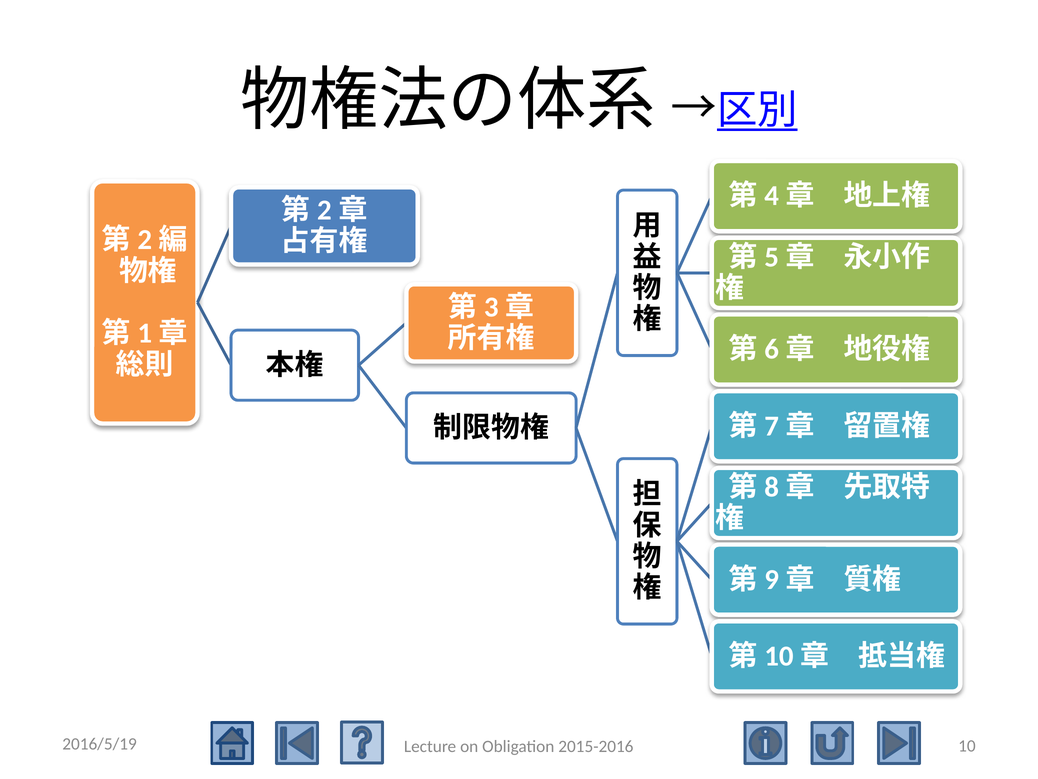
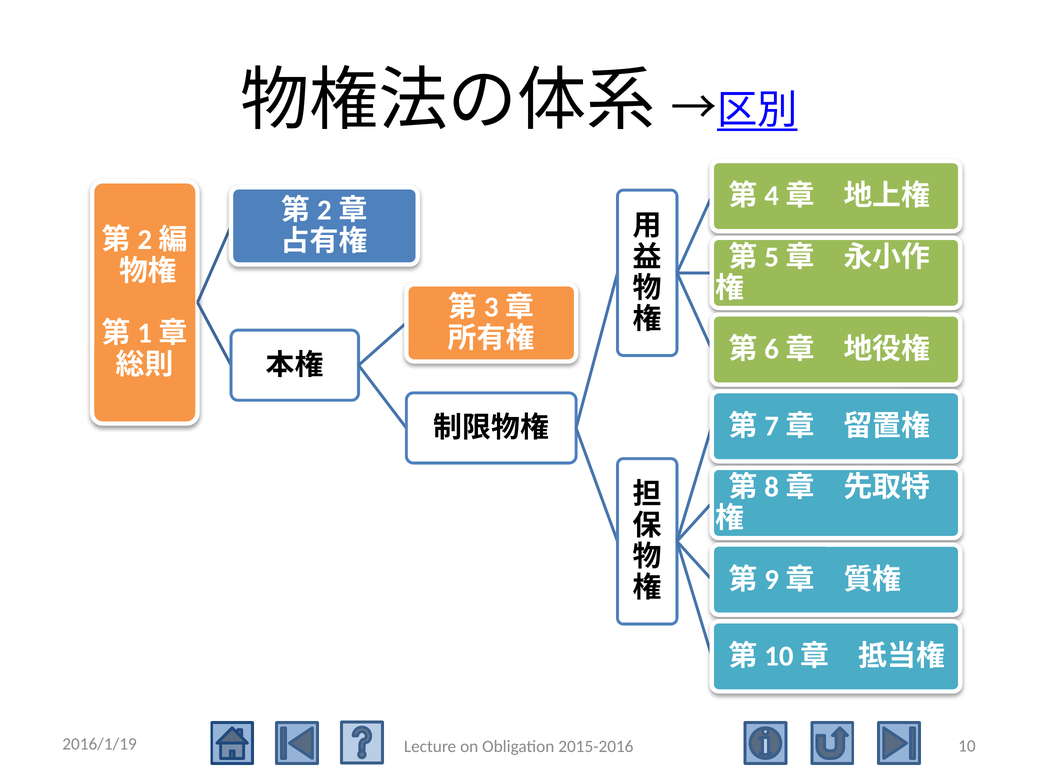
2016/5/19: 2016/5/19 -> 2016/1/19 (100, 743)
